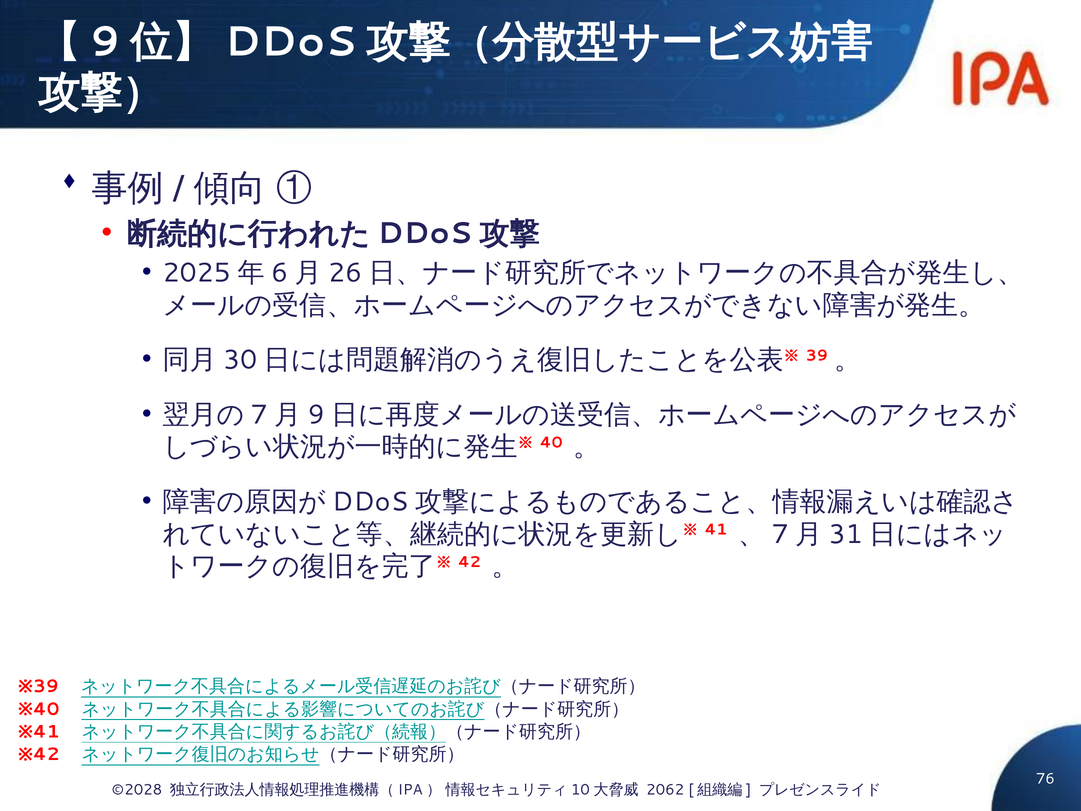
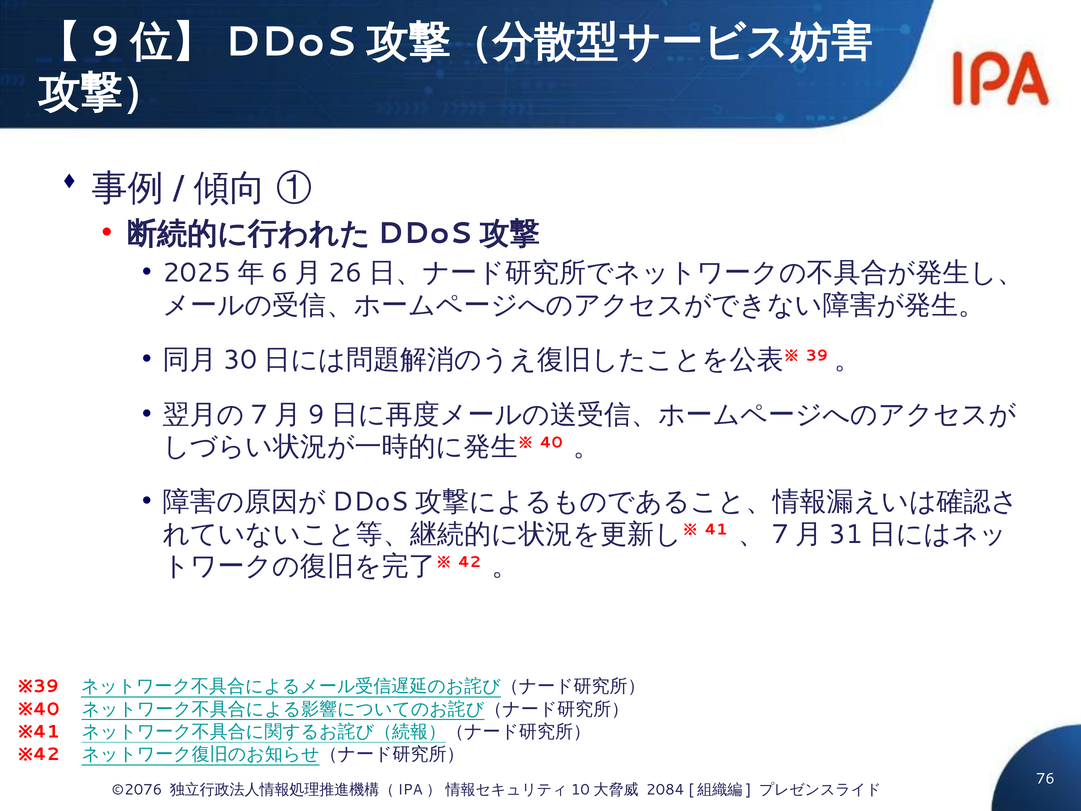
©2028: ©2028 -> ©2076 (137, 790)
2062: 2062 -> 2084 (665, 790)
